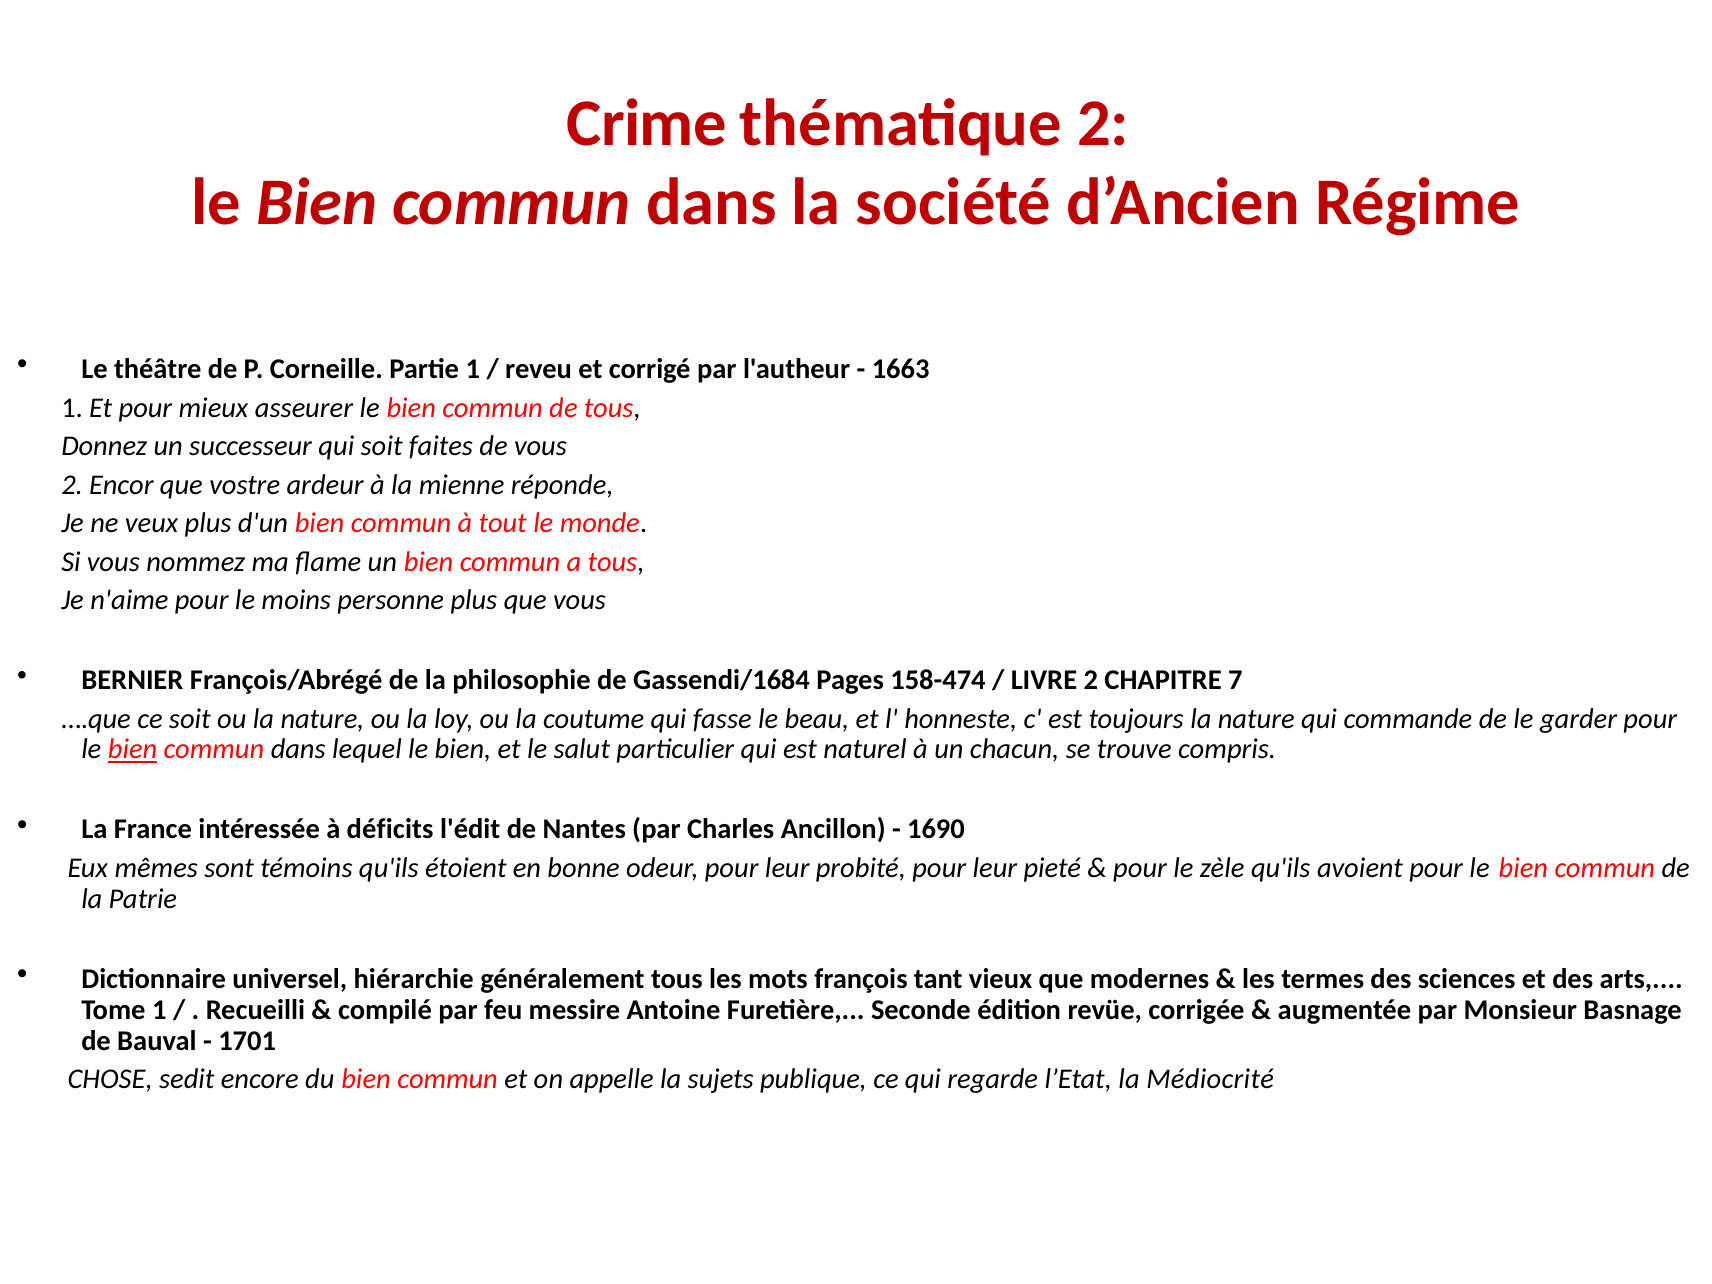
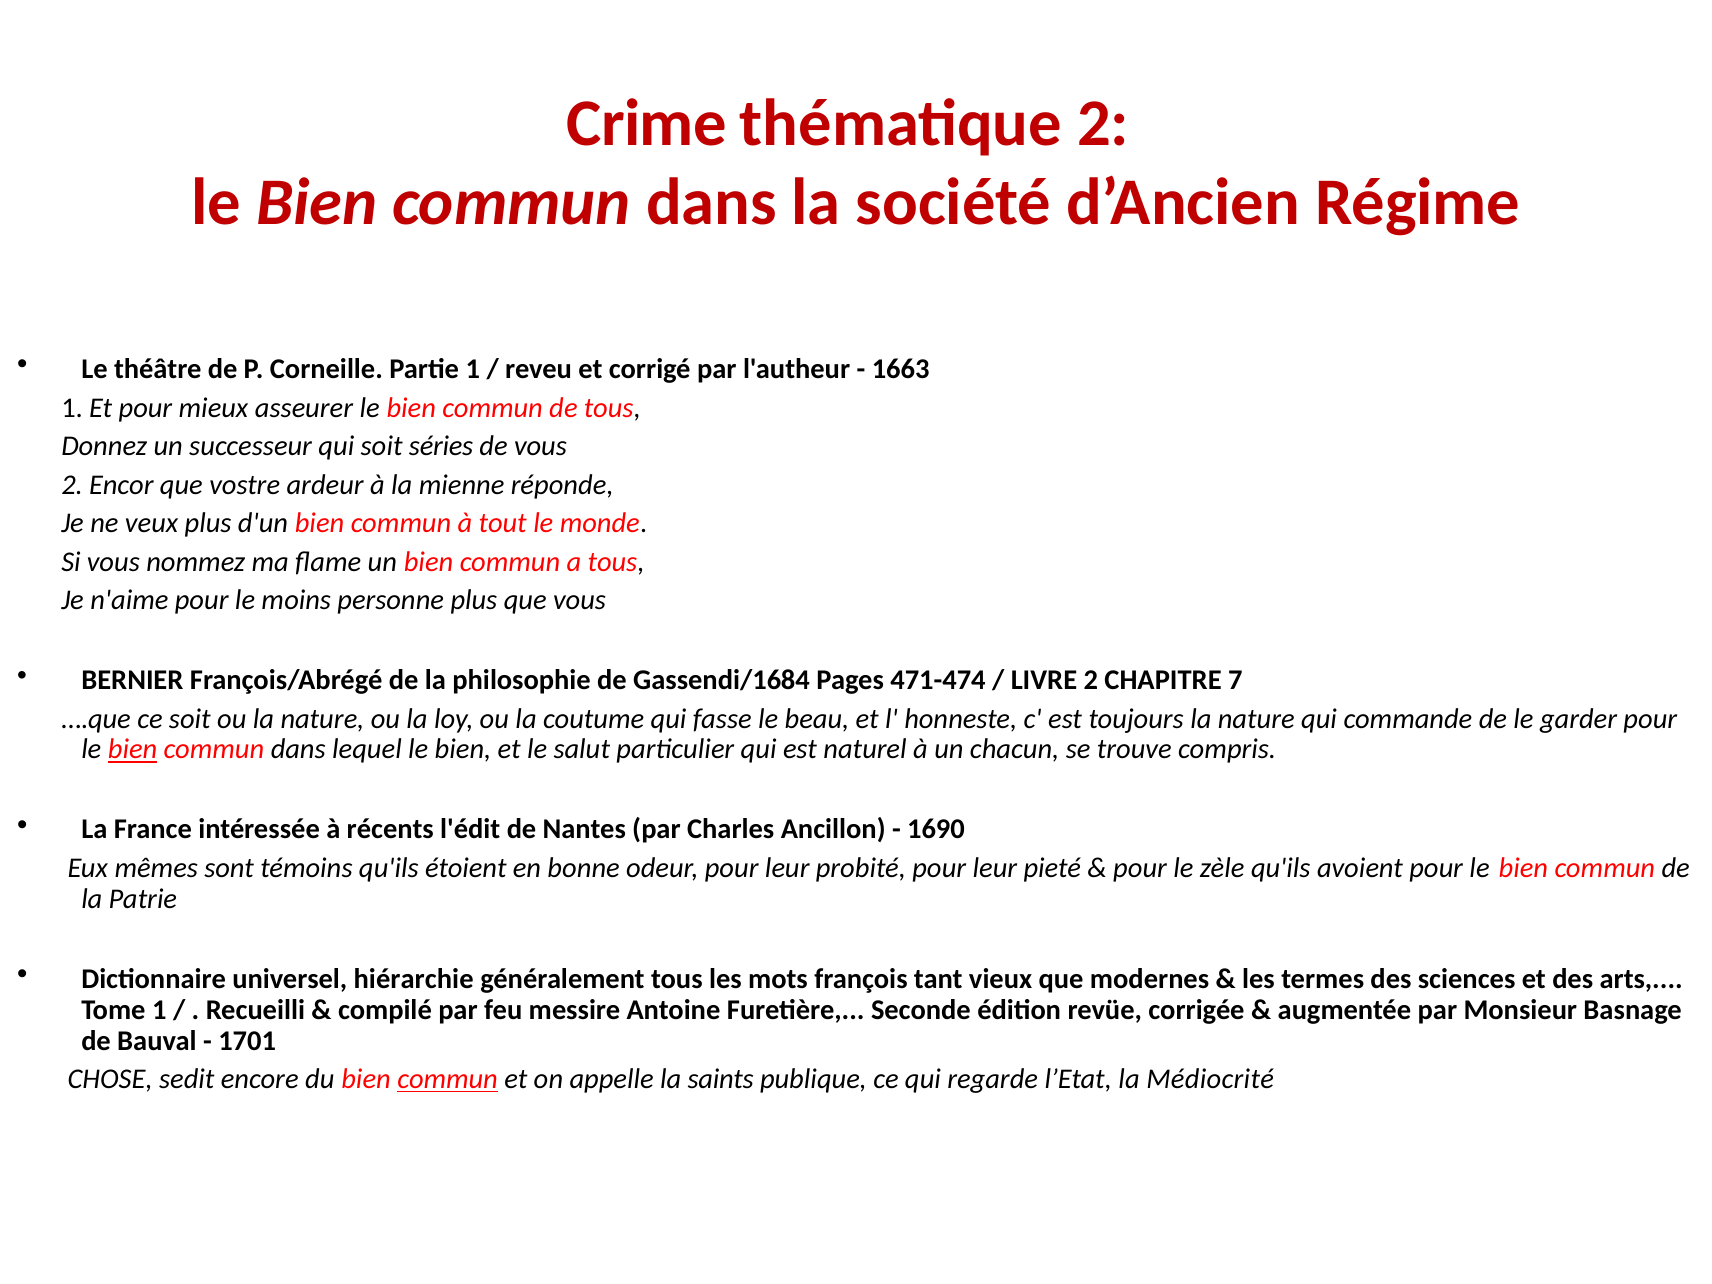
faites: faites -> séries (441, 446)
158-474: 158-474 -> 471-474 (938, 680)
déficits: déficits -> récents (390, 829)
commun underline: none -> present (448, 1079)
sujets: sujets -> saints (721, 1079)
